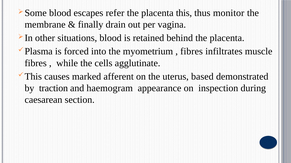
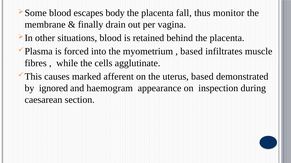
refer: refer -> body (115, 13)
placenta this: this -> fall (184, 13)
fibres: fibres -> based (192, 52)
traction: traction -> ignored (53, 88)
